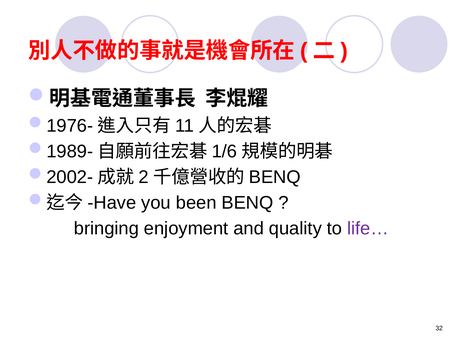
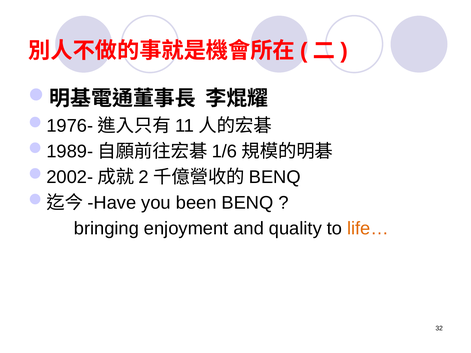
life… colour: purple -> orange (368, 229)
